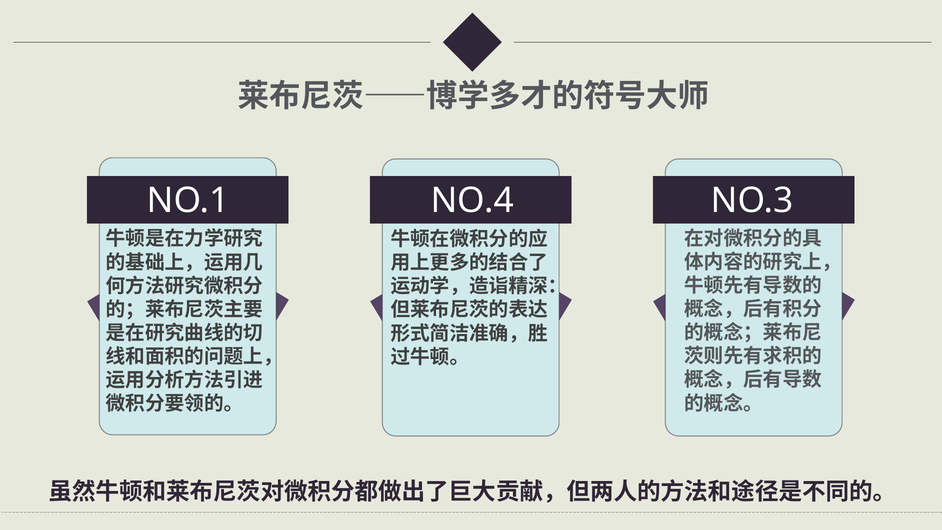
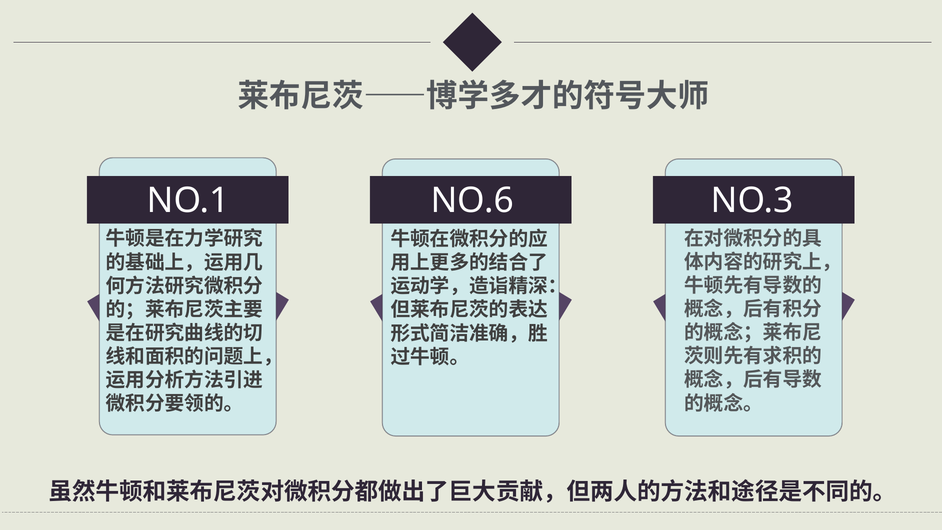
NO.4: NO.4 -> NO.6 (472, 201)
